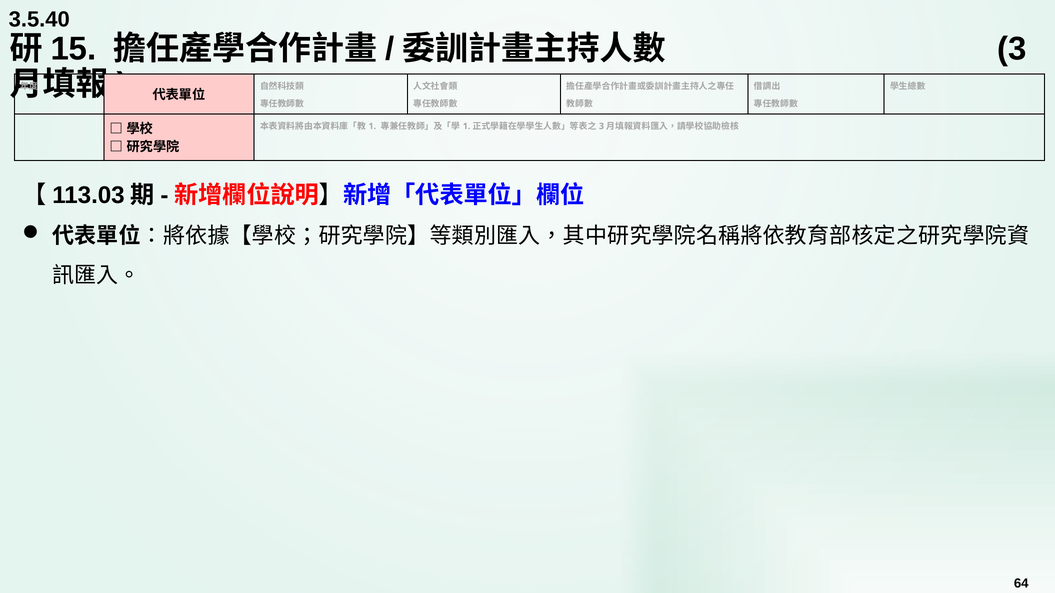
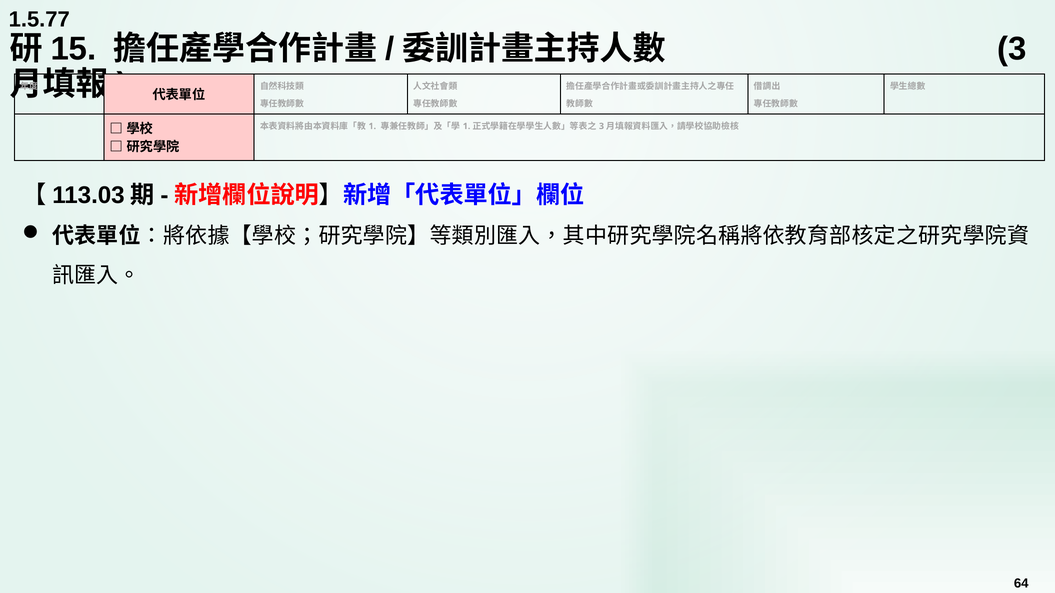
3.5.40: 3.5.40 -> 1.5.77 (39, 20)
